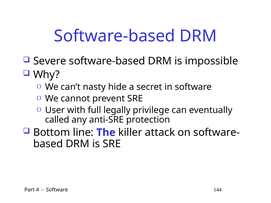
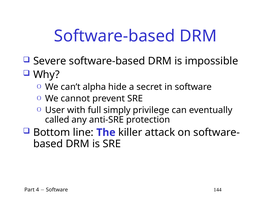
nasty: nasty -> alpha (94, 87)
legally: legally -> simply (117, 110)
